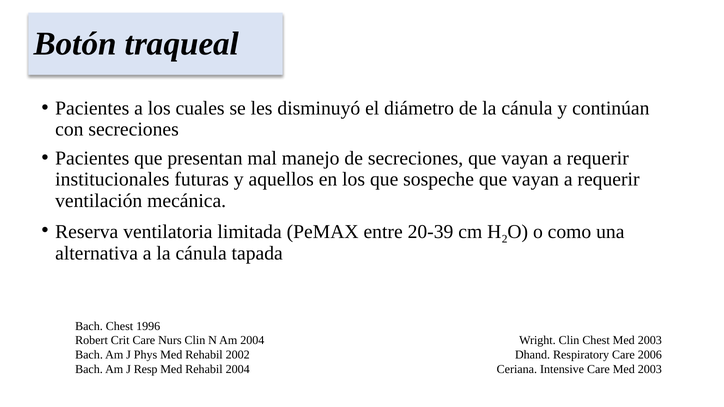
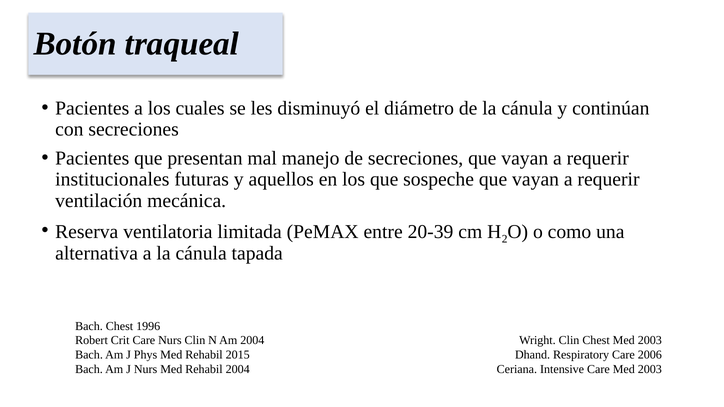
2002: 2002 -> 2015 (238, 355)
J Resp: Resp -> Nurs (146, 370)
